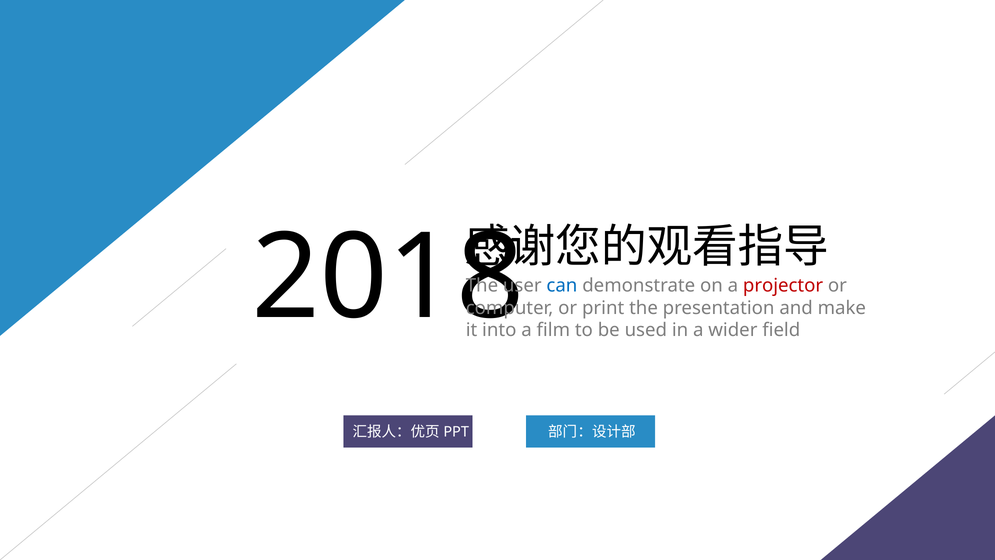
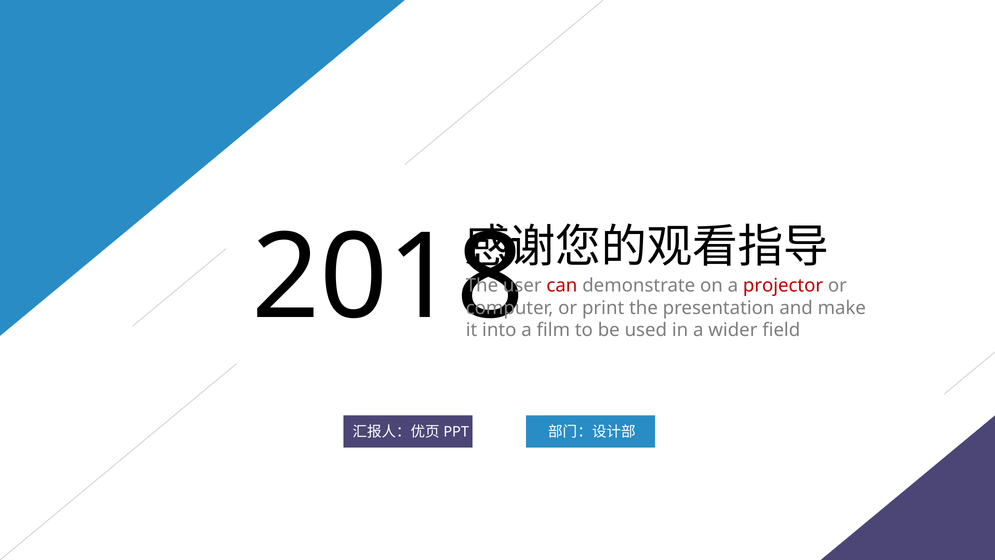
can colour: blue -> red (562, 285)
